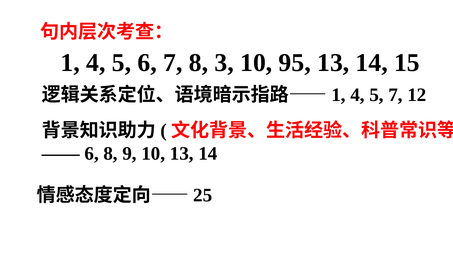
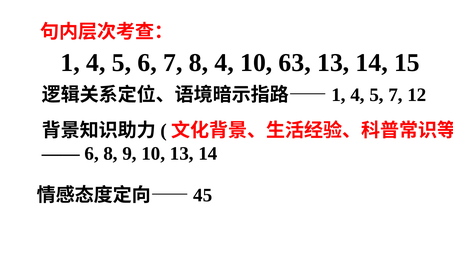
8 3: 3 -> 4 (224, 63)
95: 95 -> 63 (295, 63)
25: 25 -> 45 (203, 195)
